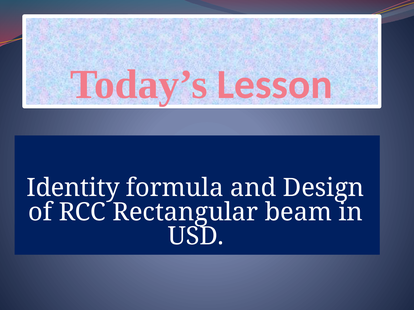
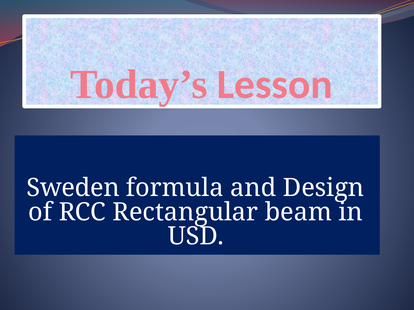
Identity: Identity -> Sweden (73, 188)
